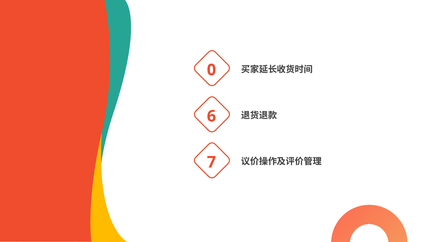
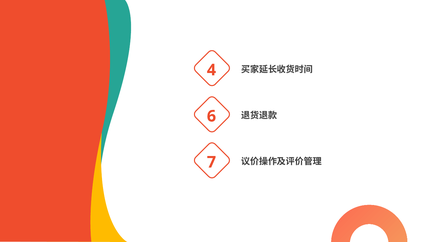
0: 0 -> 4 (211, 70)
